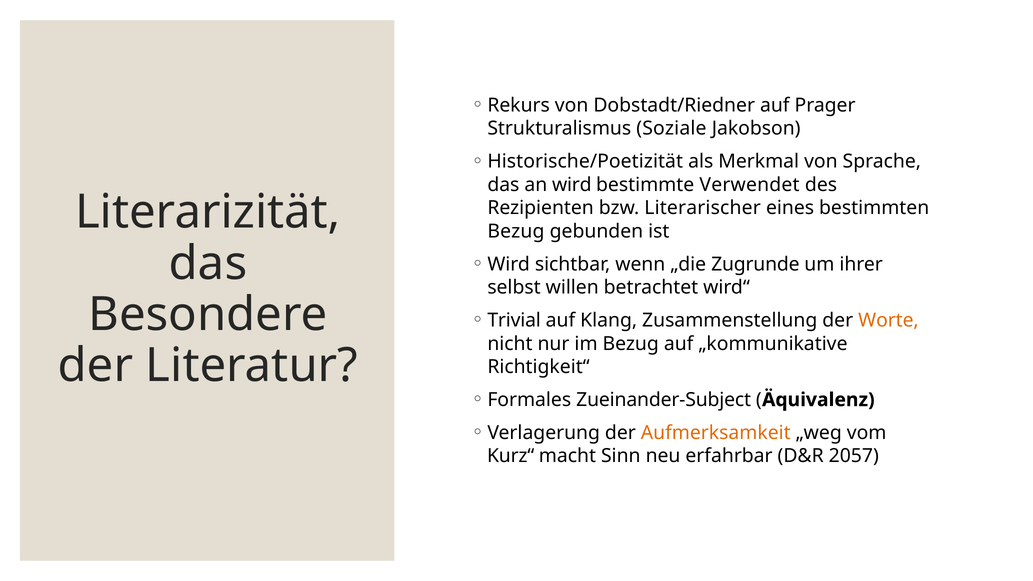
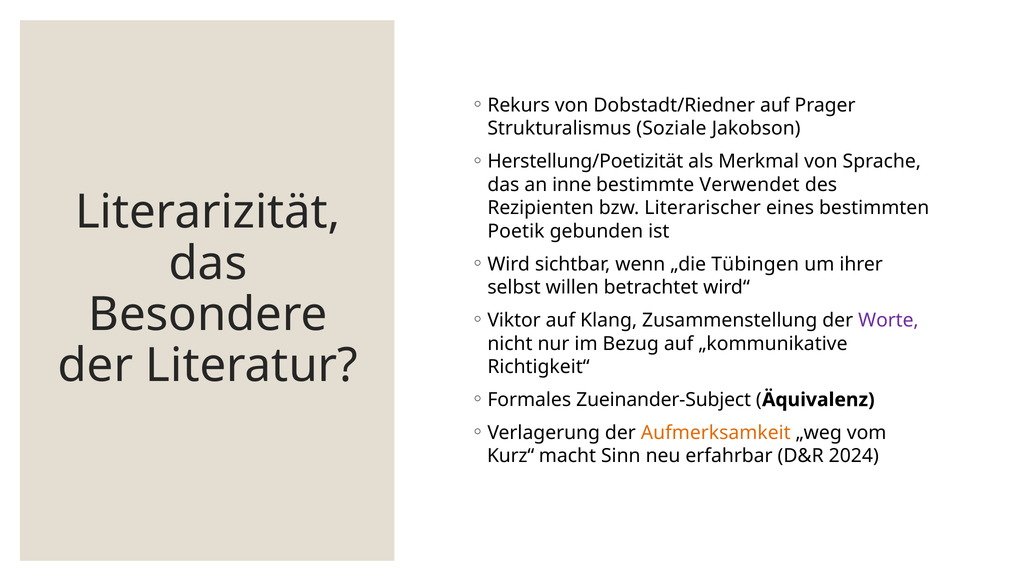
Historische/Poetizität: Historische/Poetizität -> Herstellung/Poetizität (585, 162)
an wird: wird -> inne (572, 185)
Bezug: Bezug -> Poetik (516, 231)
Zugrunde: Zugrunde -> Tübingen (755, 264)
Trivial: Trivial -> Viktor (514, 320)
Worte colour: orange -> purple (888, 320)
2057: 2057 -> 2024 (854, 456)
